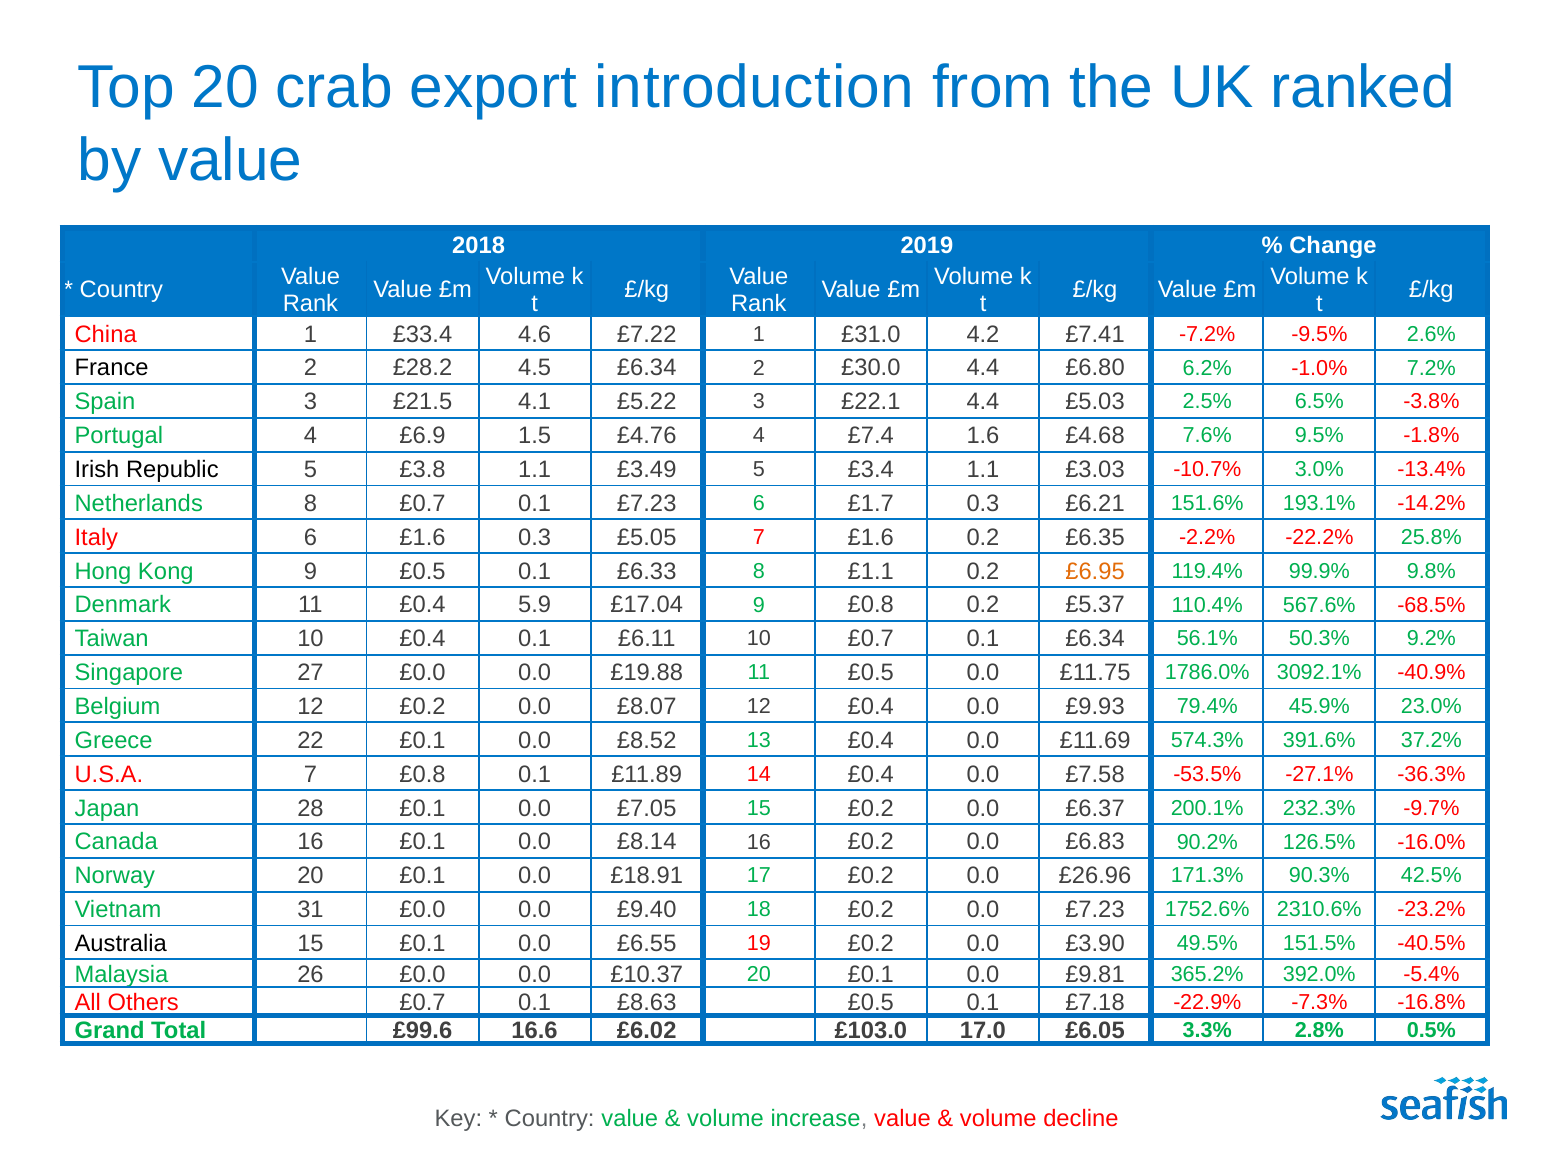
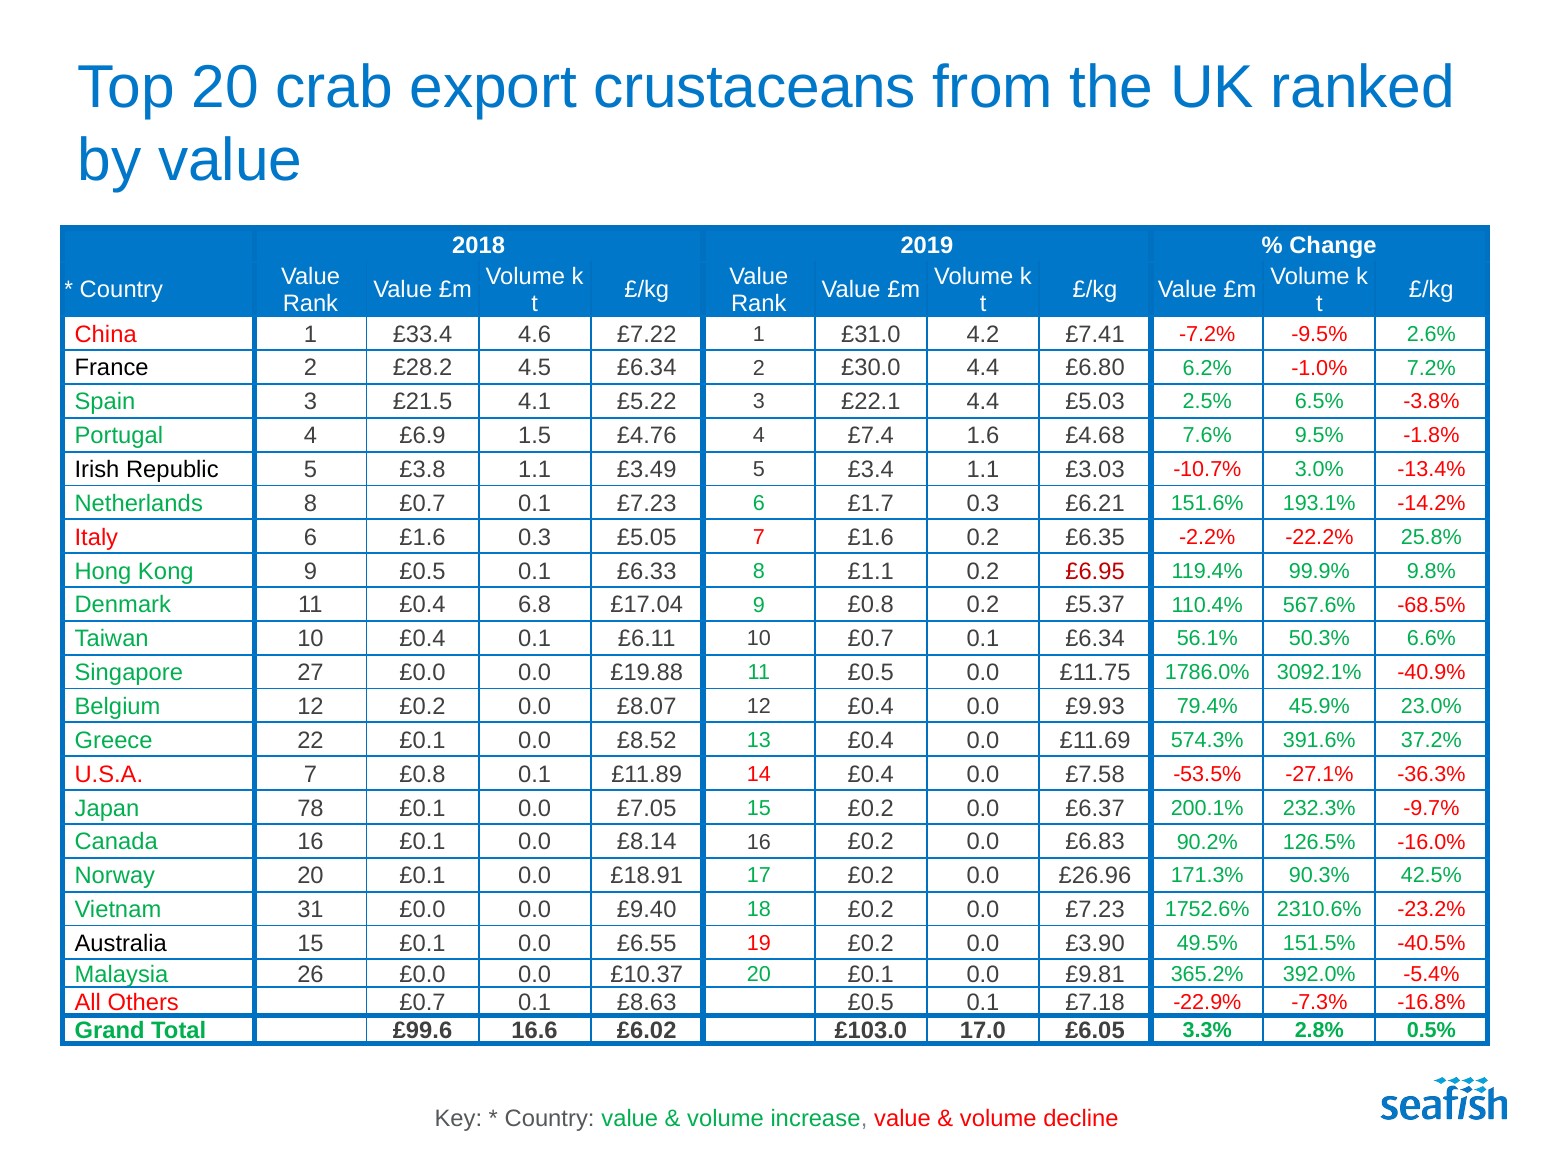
introduction: introduction -> crustaceans (755, 88)
£6.95 colour: orange -> red (1095, 571)
5.9: 5.9 -> 6.8 (535, 605)
9.2%: 9.2% -> 6.6% (1431, 639)
28: 28 -> 78 (310, 808)
